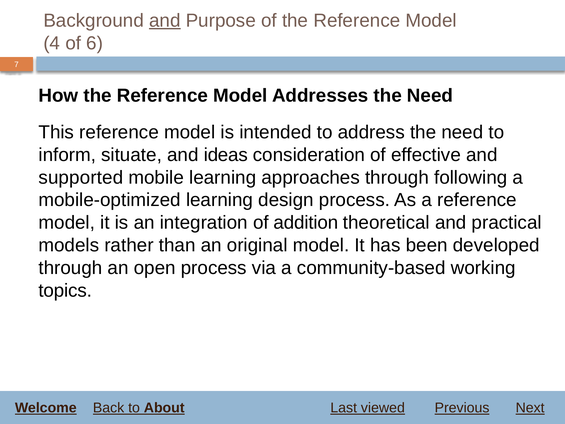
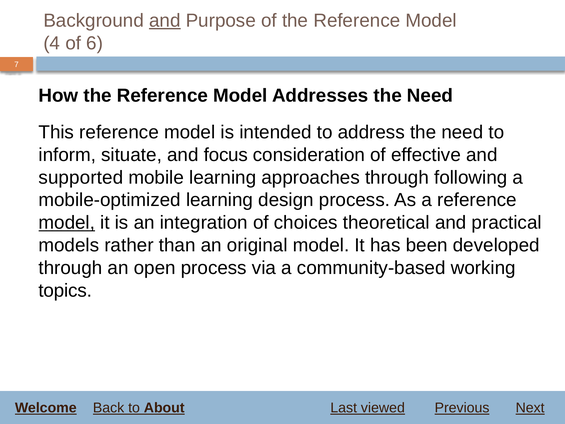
ideas: ideas -> focus (226, 155)
model underline: none -> present (67, 223)
addition: addition -> choices (306, 223)
